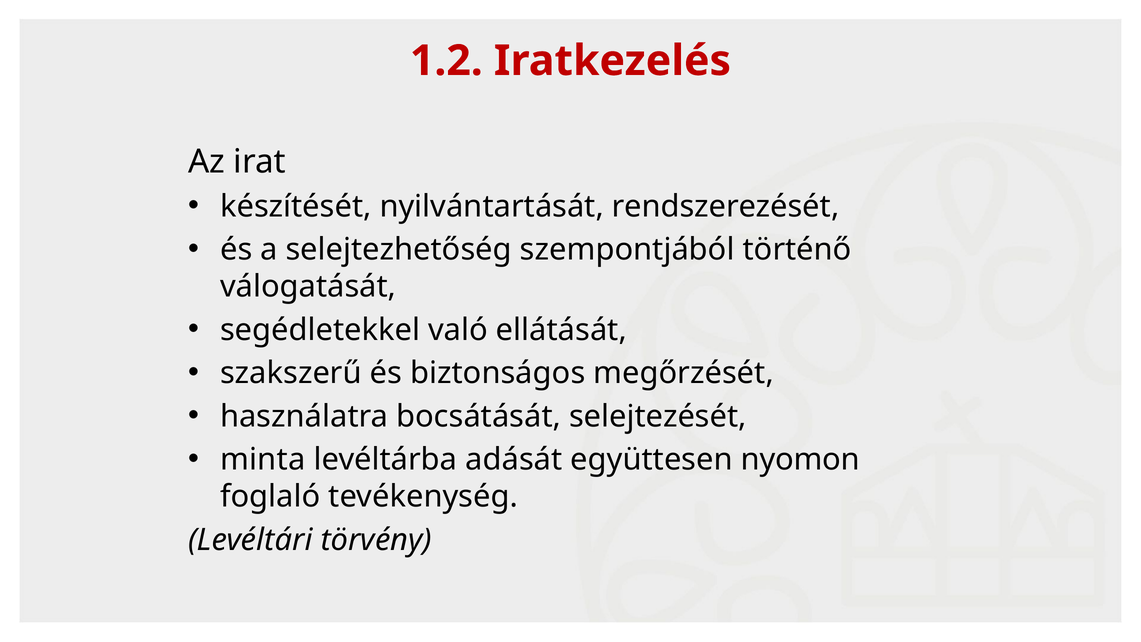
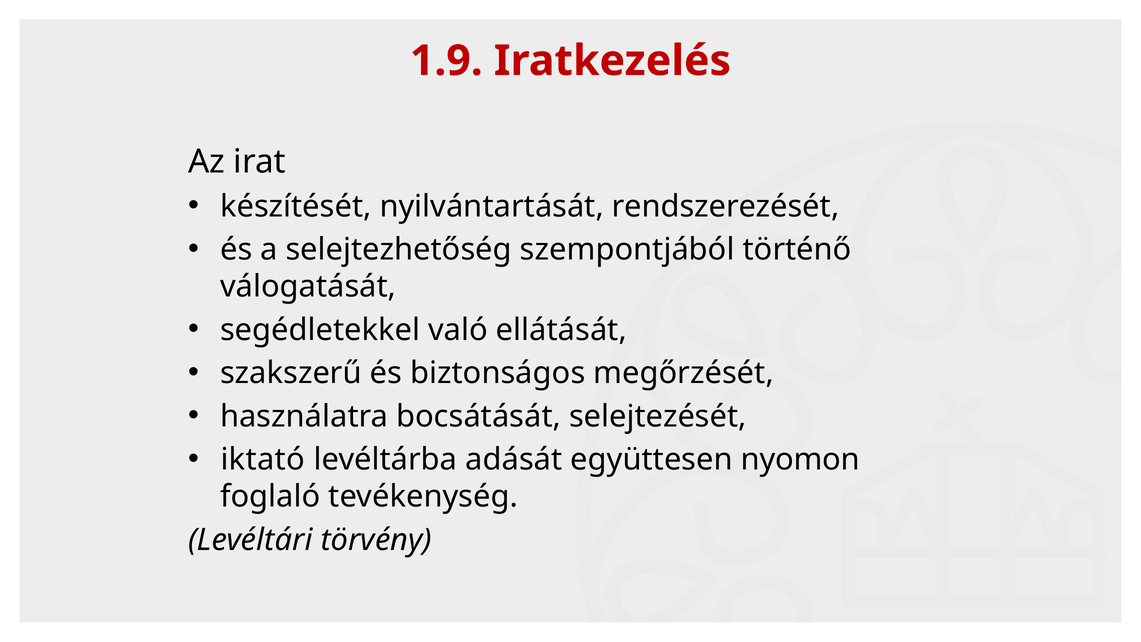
1.2: 1.2 -> 1.9 (446, 61)
minta: minta -> iktató (263, 460)
